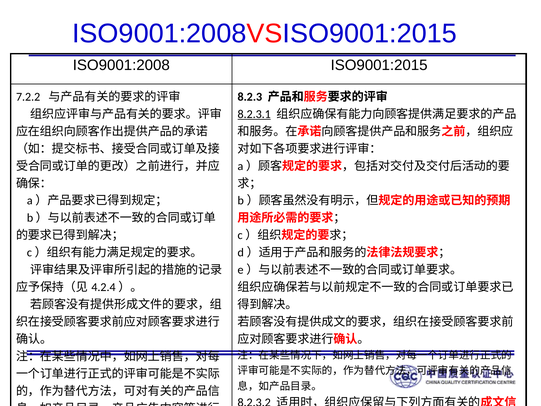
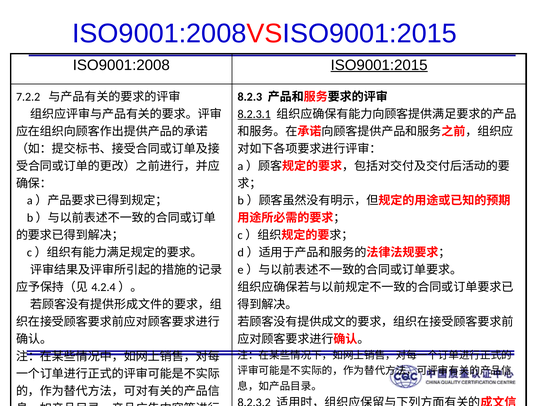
ISO9001:2015 underline: none -> present (379, 65)
